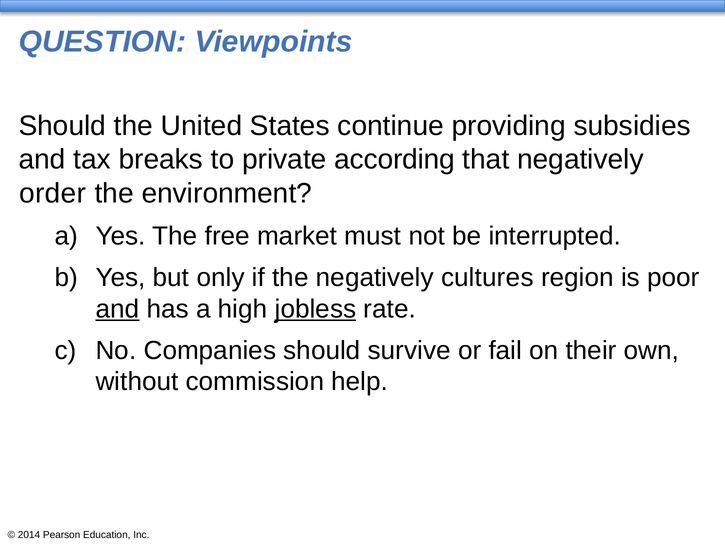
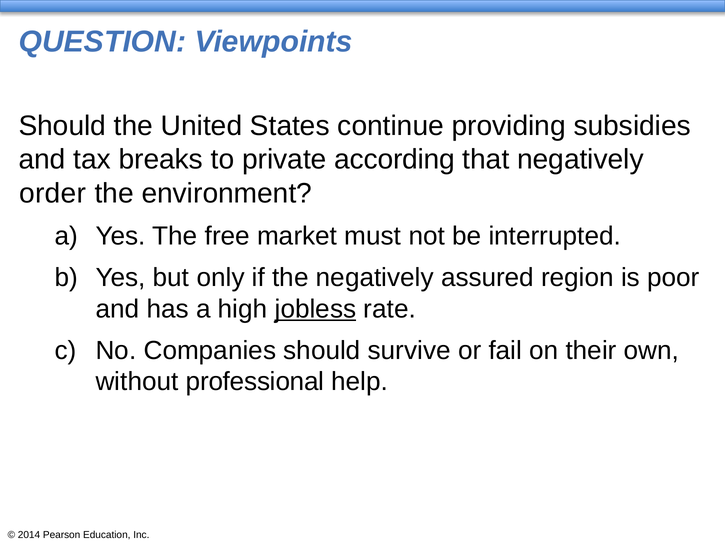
cultures: cultures -> assured (487, 277)
and underline: present -> none (117, 309)
commission: commission -> professional (255, 382)
